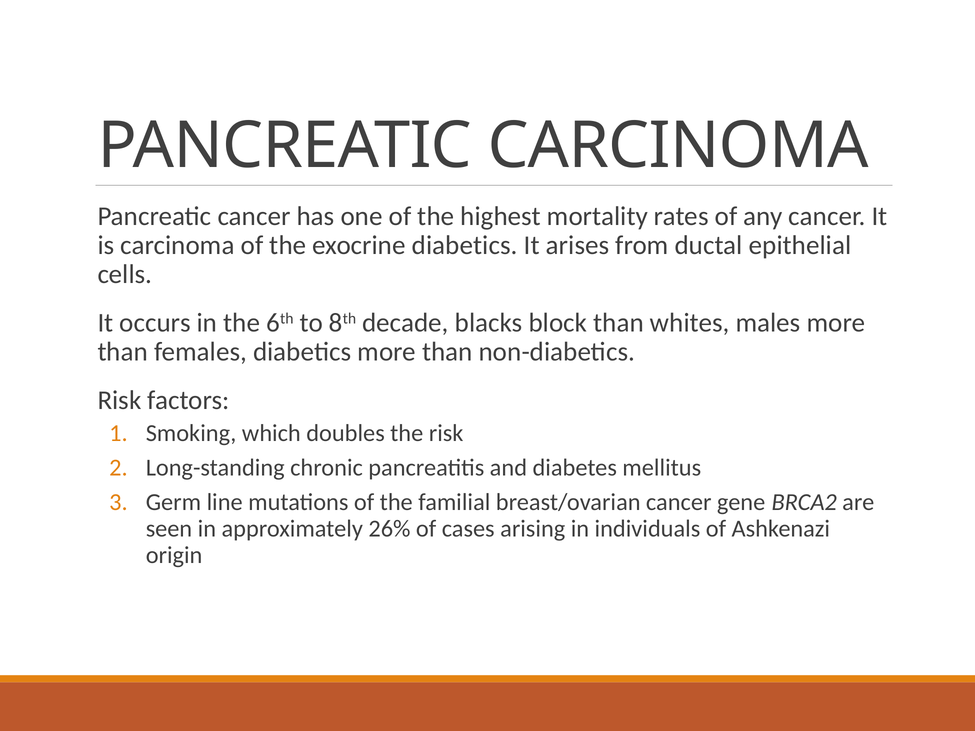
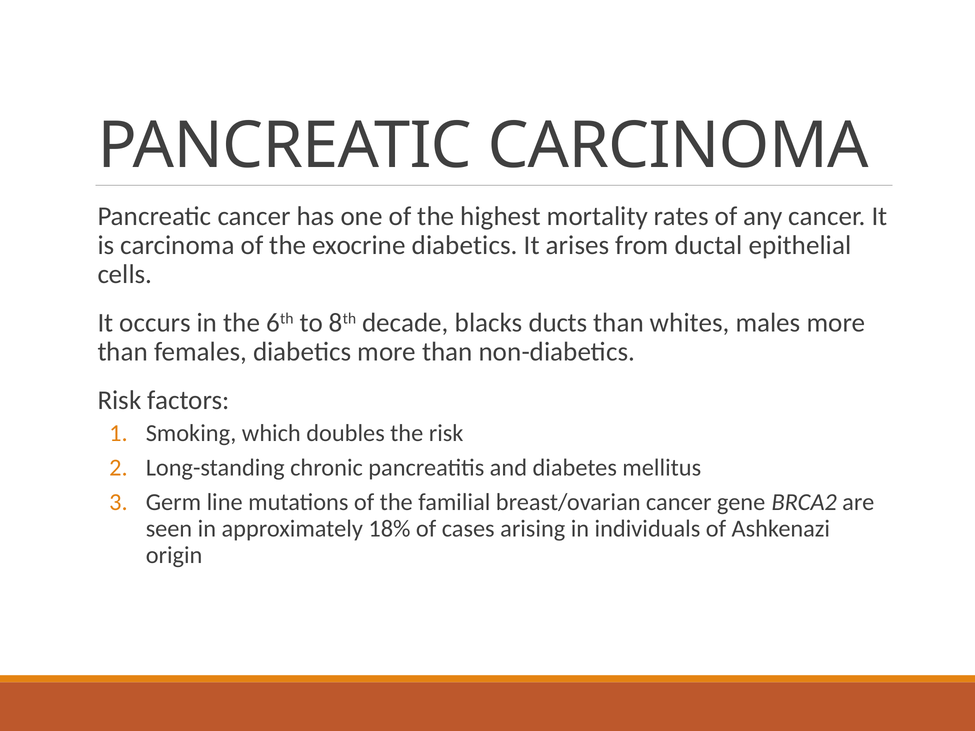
block: block -> ducts (558, 323)
26%: 26% -> 18% (389, 529)
